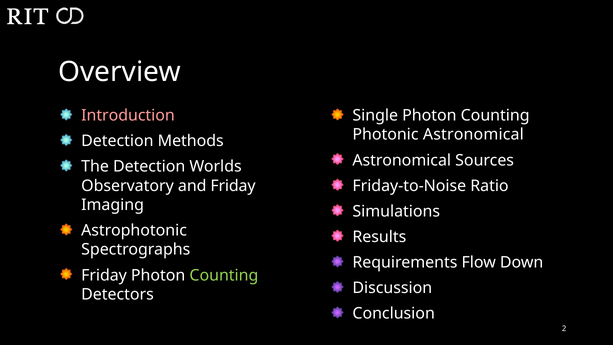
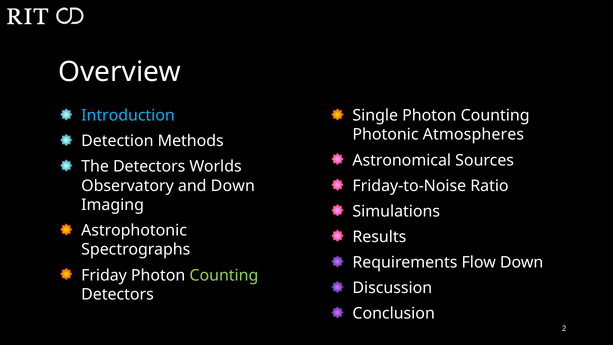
Introduction colour: pink -> light blue (128, 115)
Photonic Astronomical: Astronomical -> Atmospheres (473, 135)
The Detection: Detection -> Detectors (149, 167)
and Friday: Friday -> Down (233, 186)
